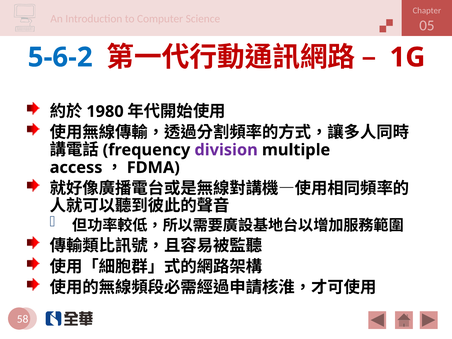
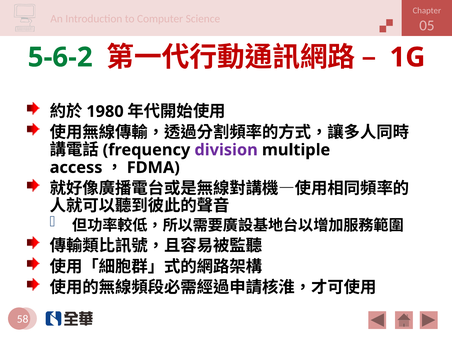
5-6-2 colour: blue -> green (60, 57)
